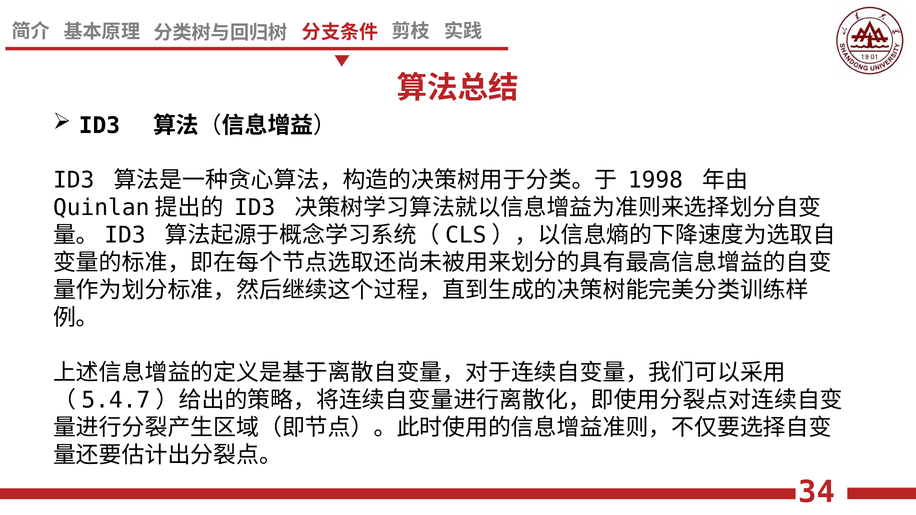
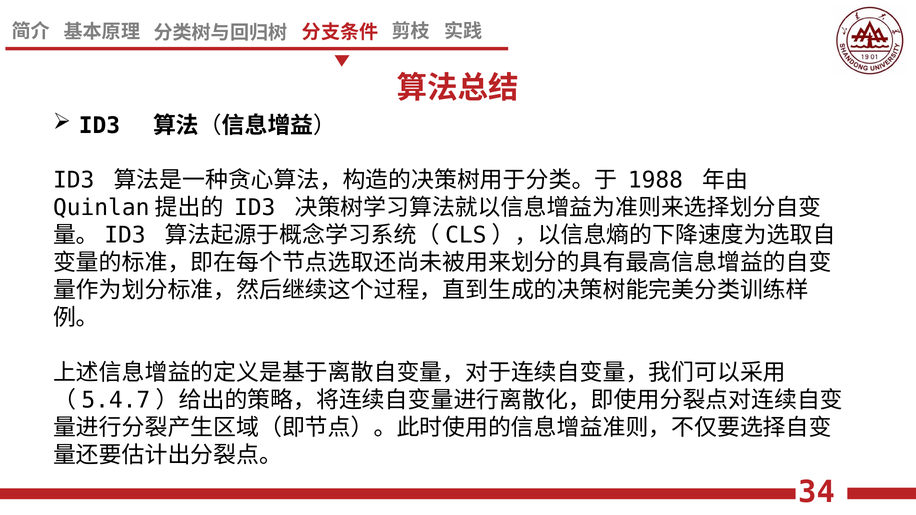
1998: 1998 -> 1988 (655, 180)
